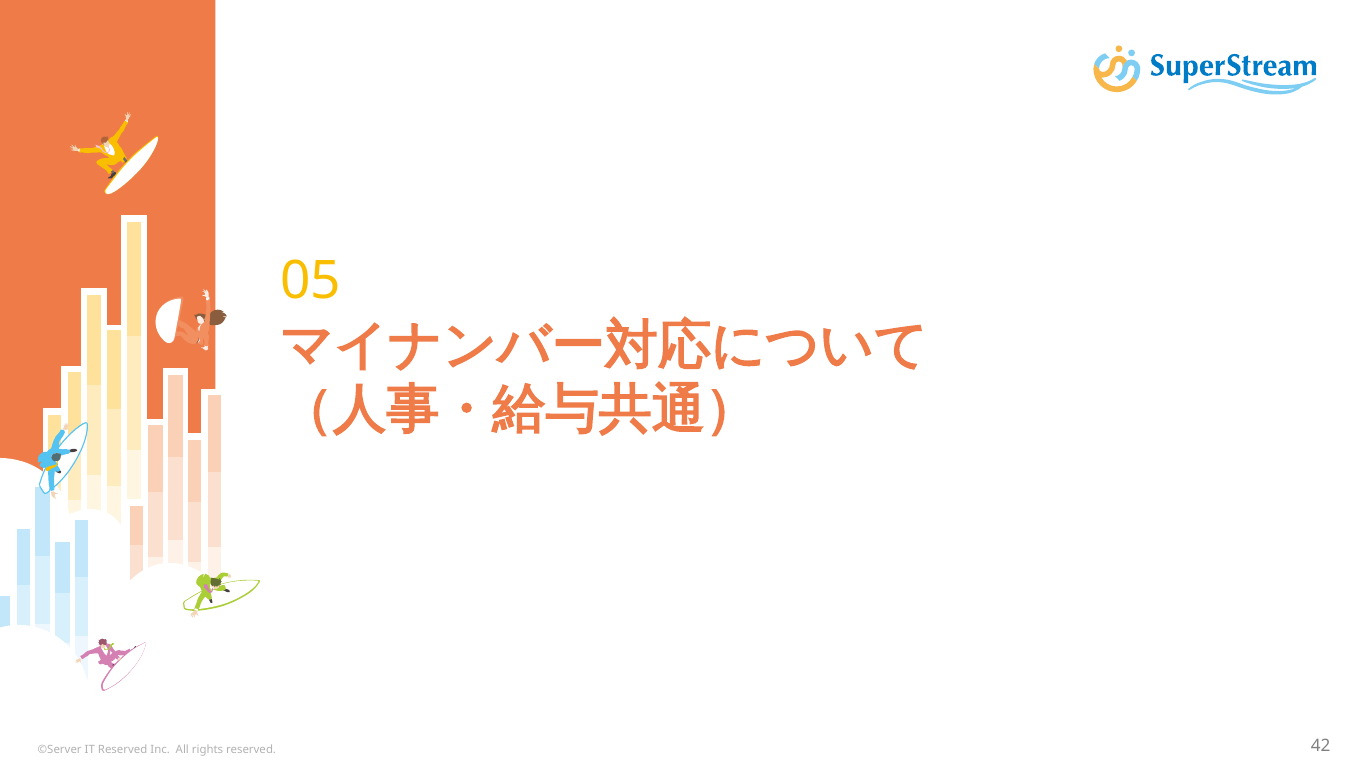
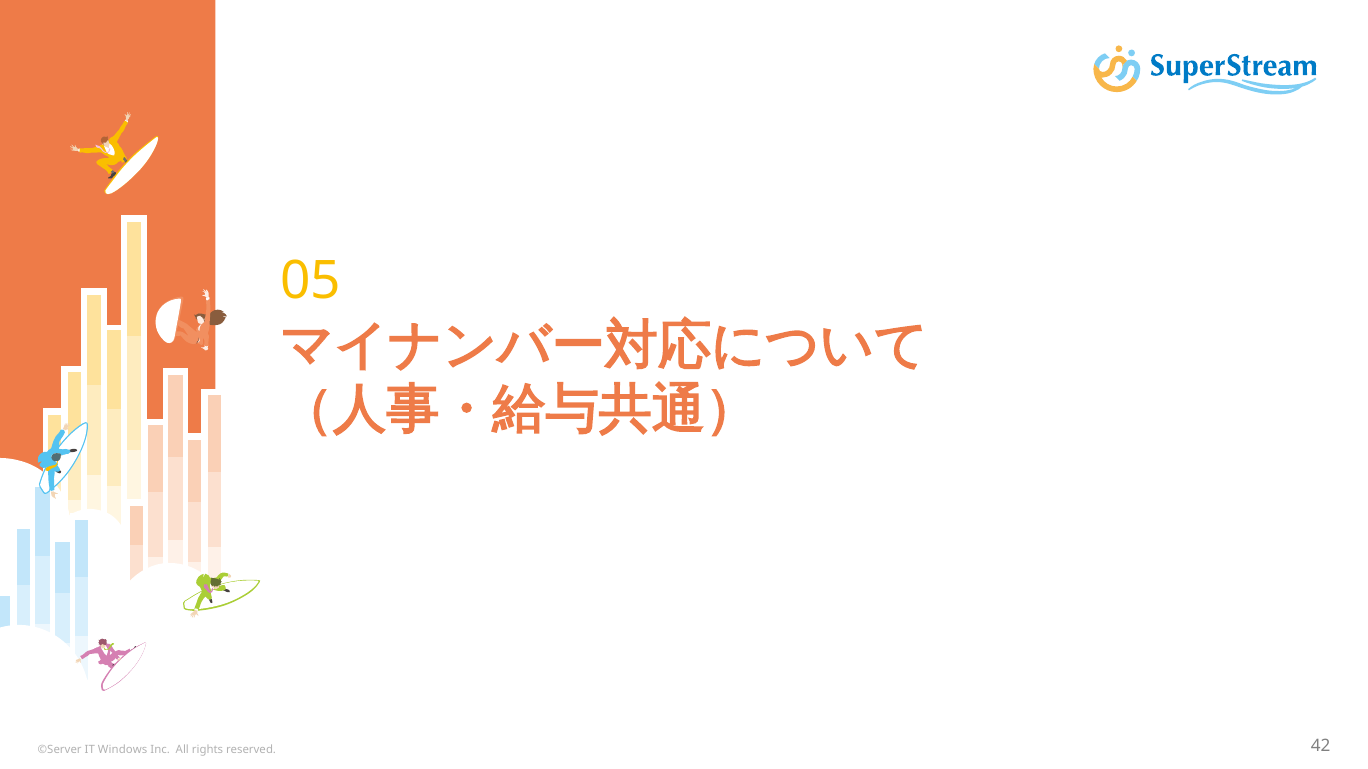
IT Reserved: Reserved -> Windows (123, 750)
